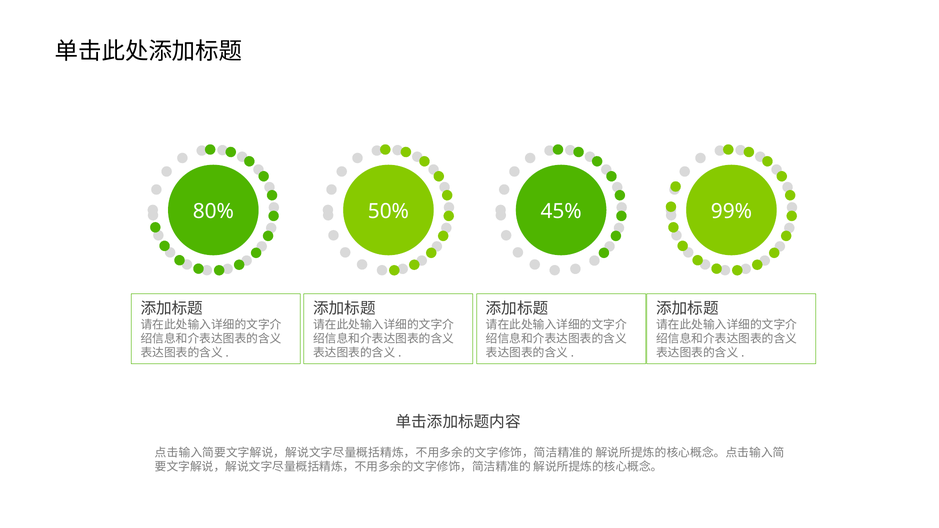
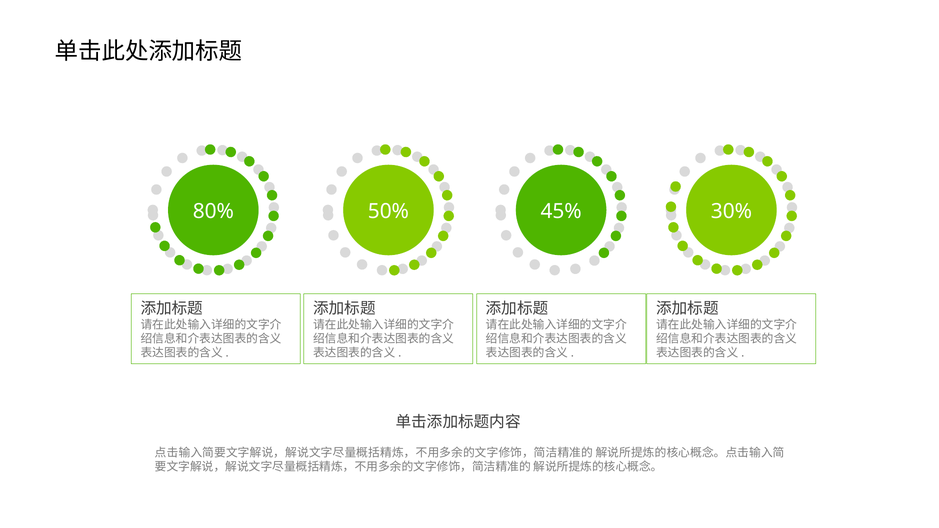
99%: 99% -> 30% (731, 212)
